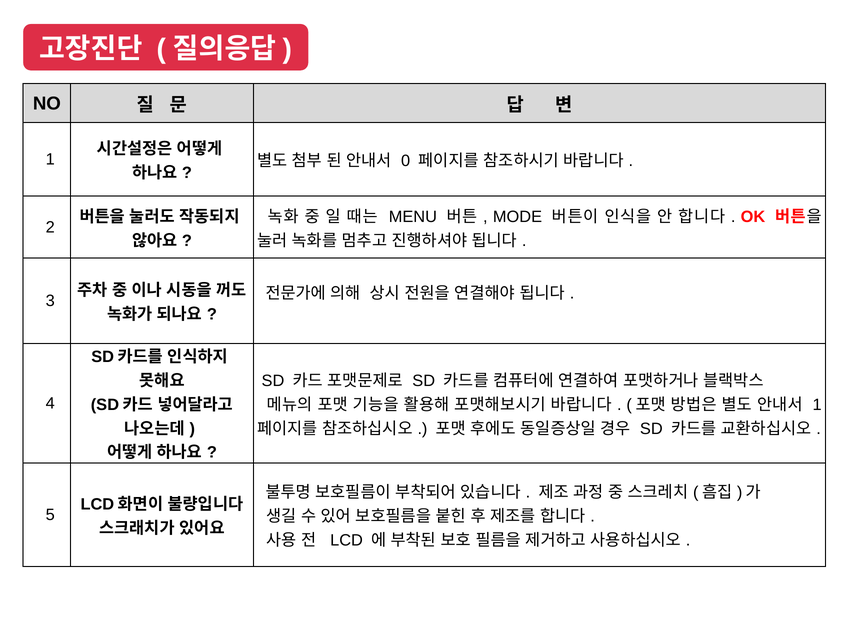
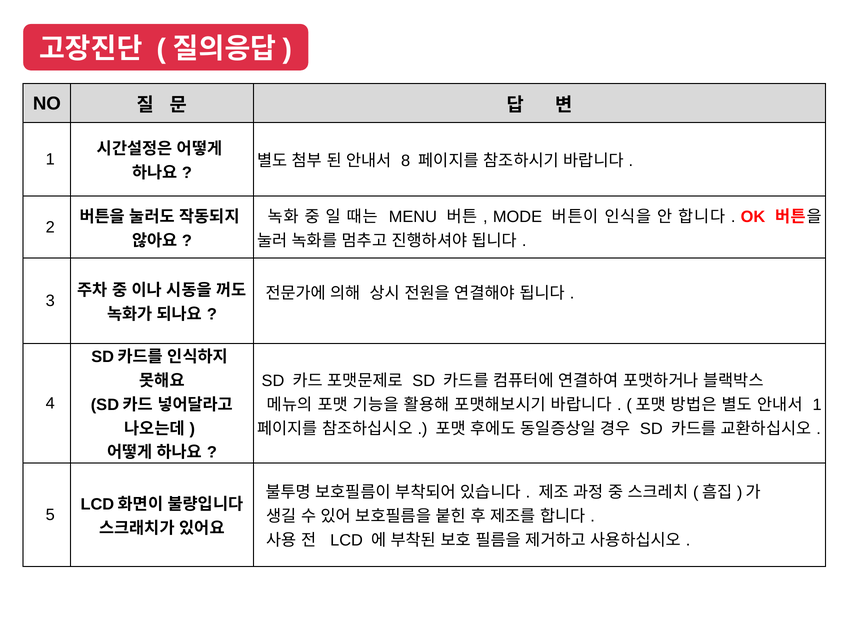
0: 0 -> 8 (406, 161)
